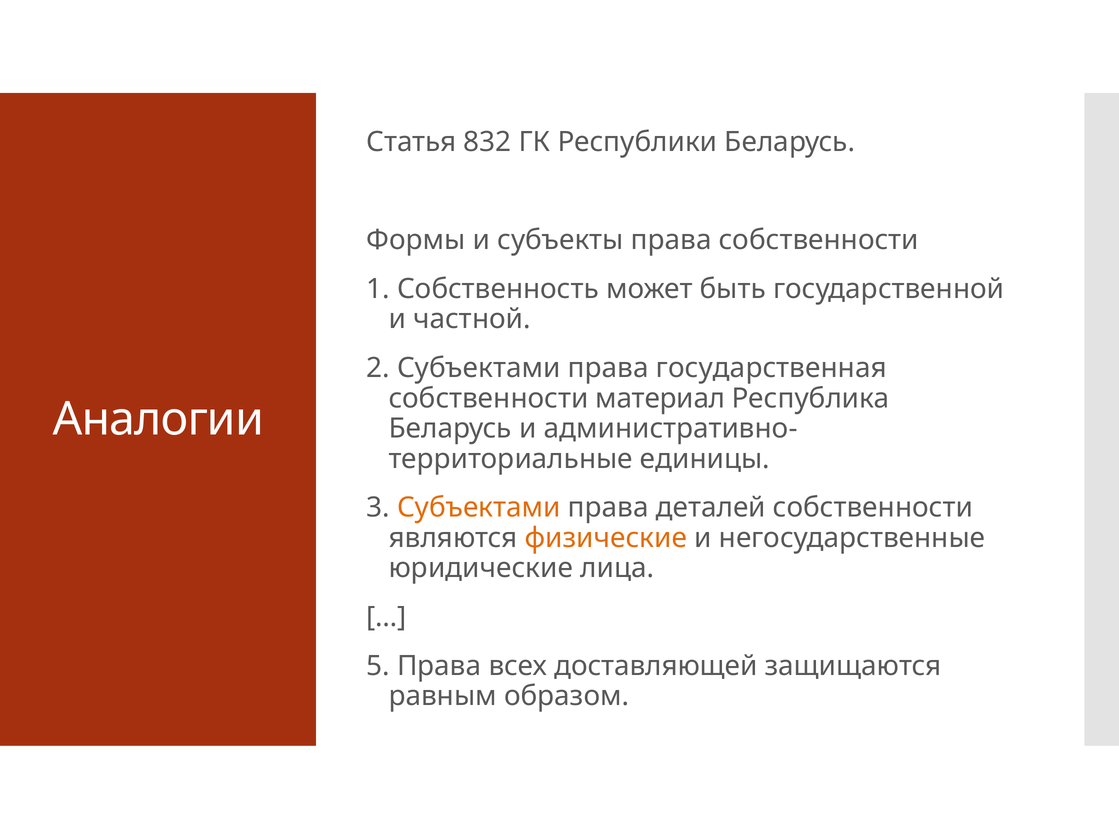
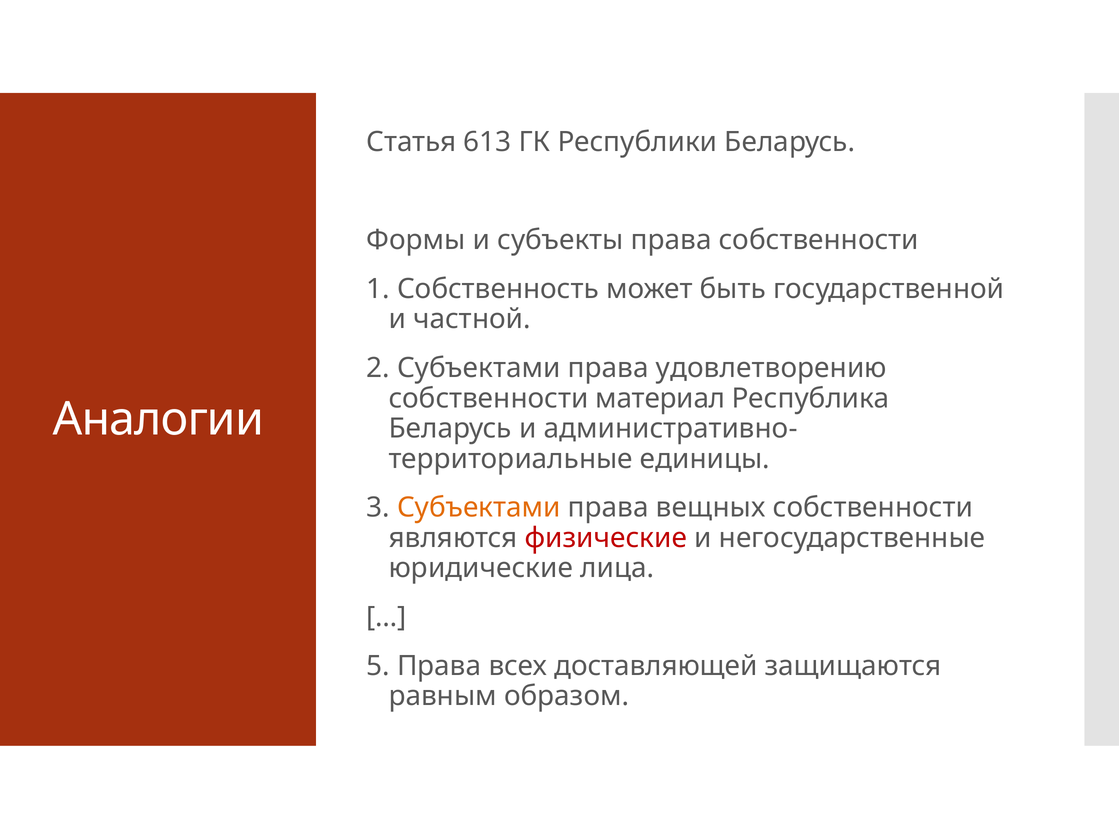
832: 832 -> 613 (487, 142)
государственная: государственная -> удовлетворению (771, 368)
деталей: деталей -> вещных (711, 507)
физические colour: orange -> red (606, 537)
